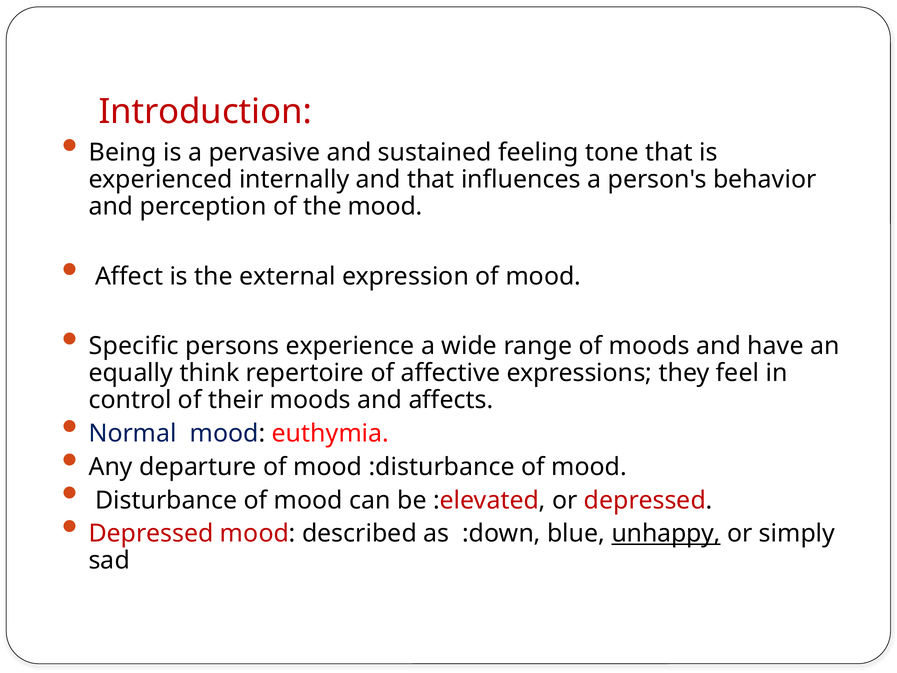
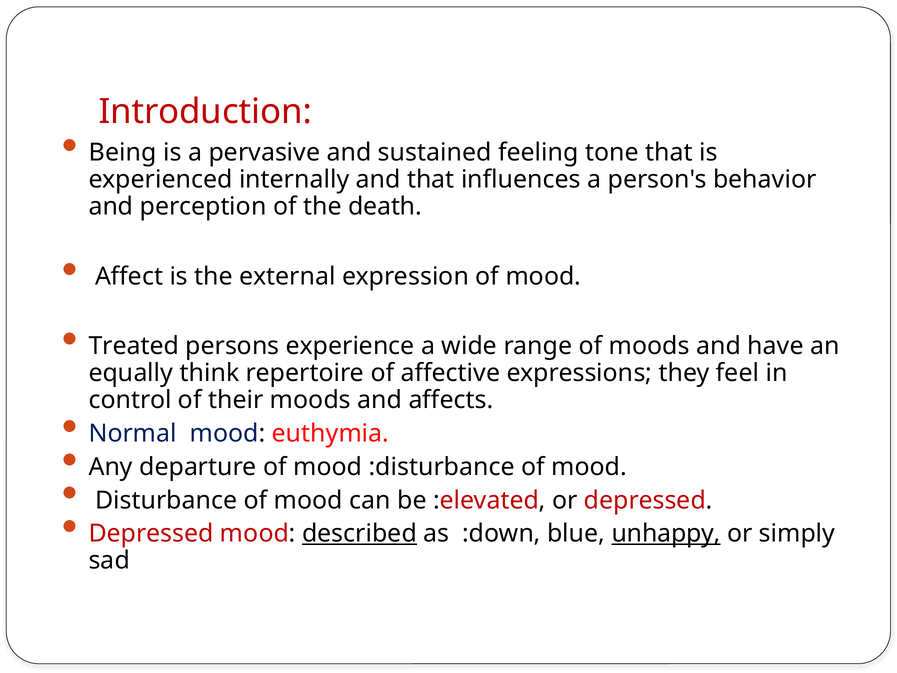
the mood: mood -> death (385, 206)
Specific: Specific -> Treated (134, 346)
described underline: none -> present (359, 534)
